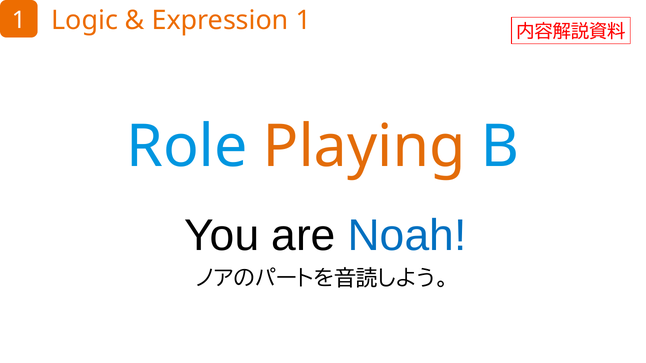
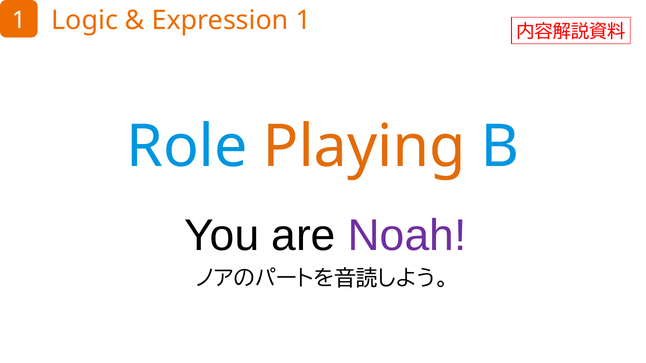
Noah colour: blue -> purple (407, 236)
